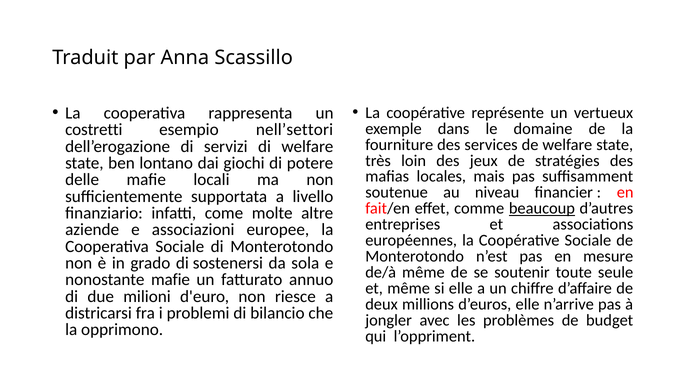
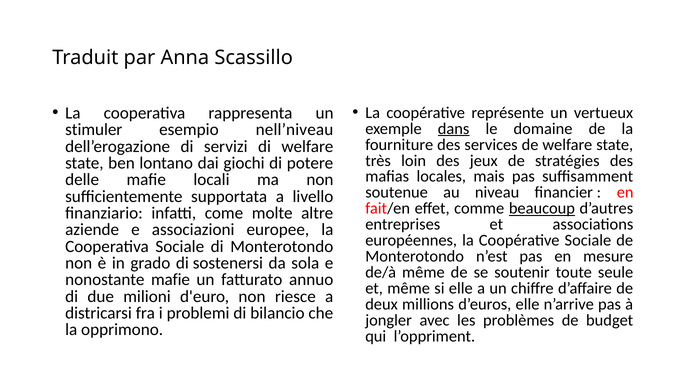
dans underline: none -> present (454, 129)
costretti: costretti -> stimuler (94, 130)
nell’settori: nell’settori -> nell’niveau (294, 130)
